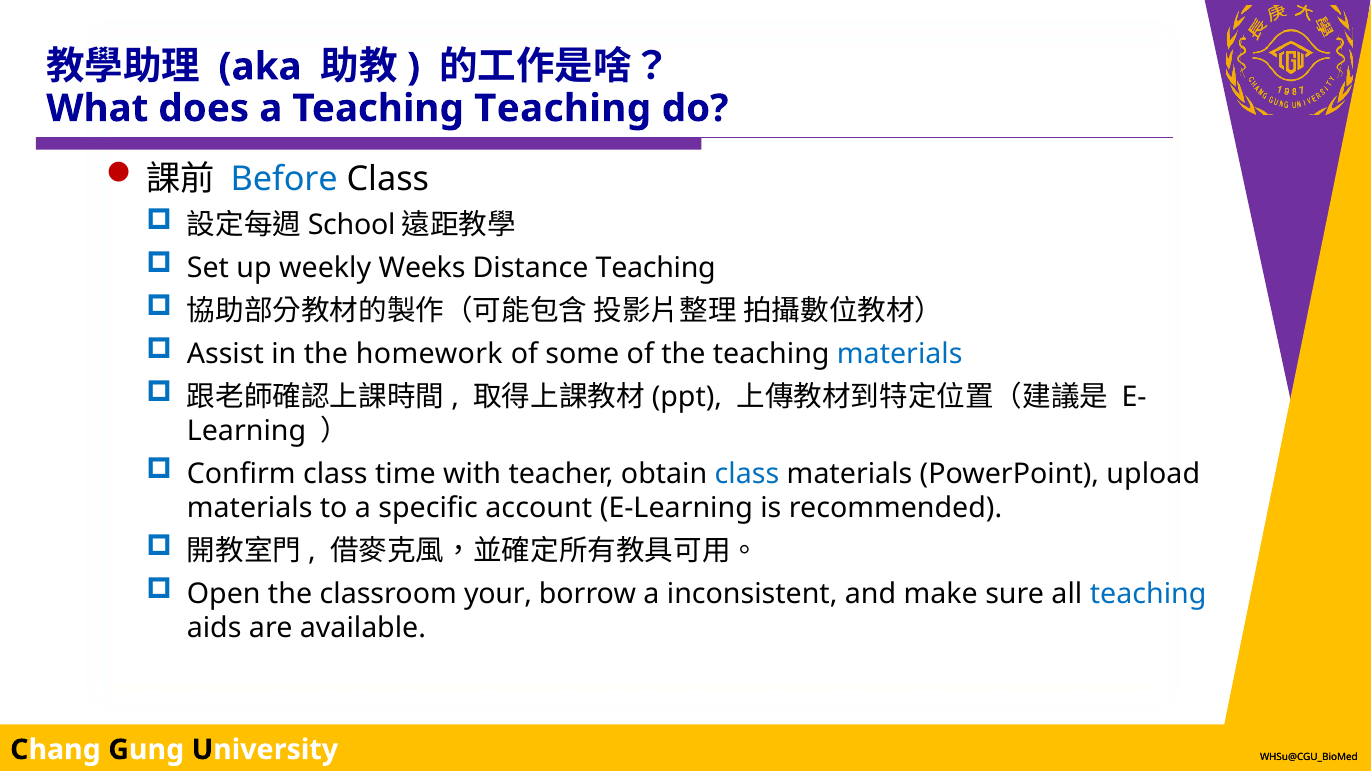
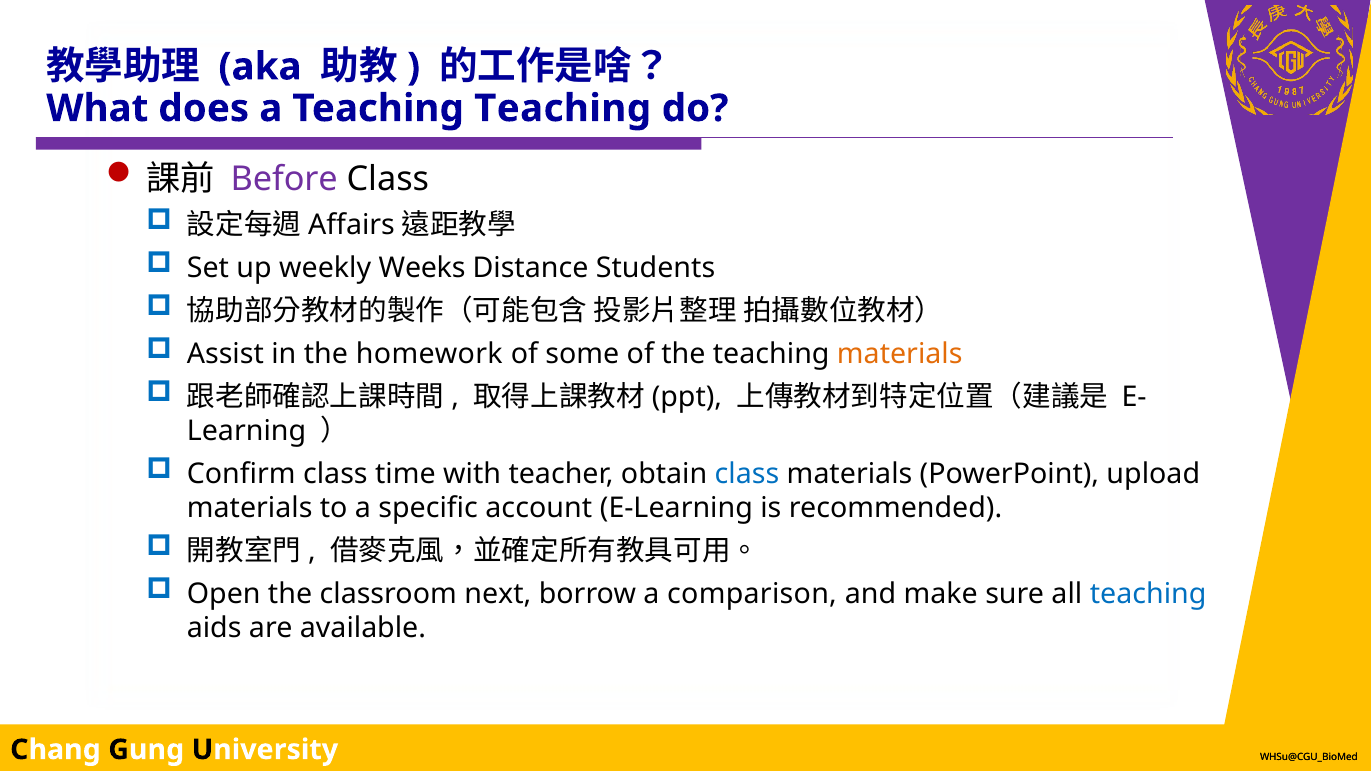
Before colour: blue -> purple (284, 179)
School: School -> Affairs (352, 225)
Distance Teaching: Teaching -> Students (656, 268)
materials colour: blue -> orange (900, 354)
your: your -> next (498, 594)
inconsistent: inconsistent -> comparison (752, 594)
